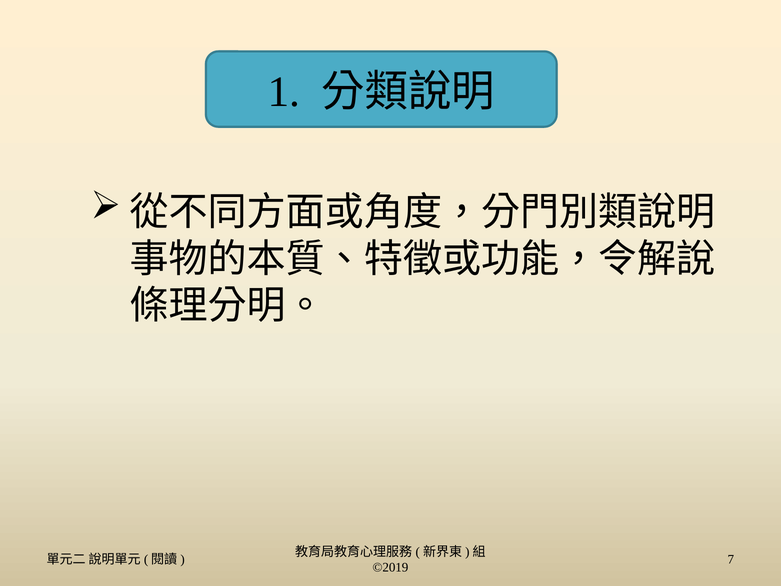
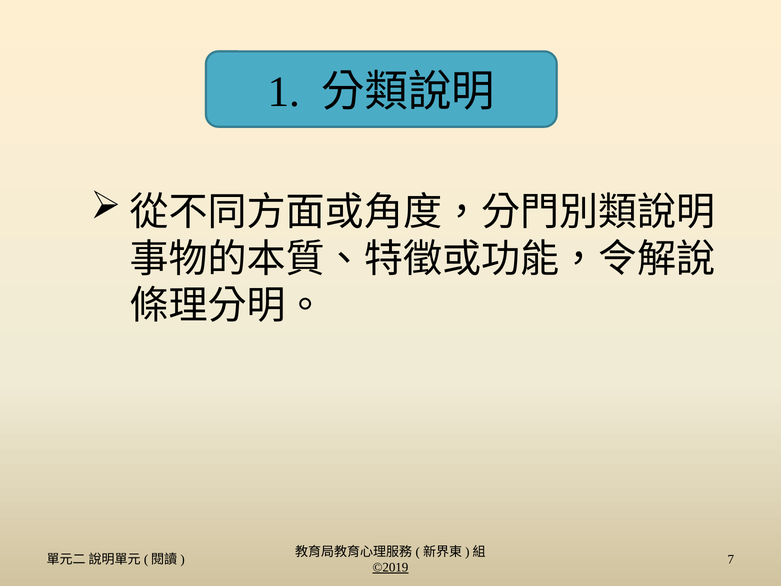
©2019 underline: none -> present (390, 567)
